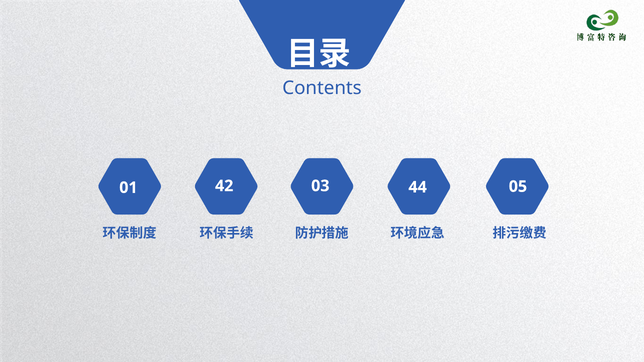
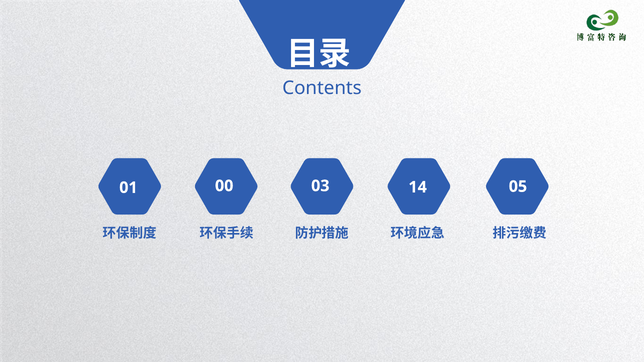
42: 42 -> 00 (224, 186)
44: 44 -> 14 (418, 187)
